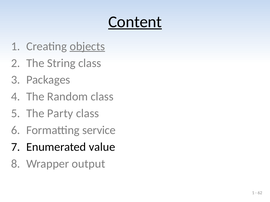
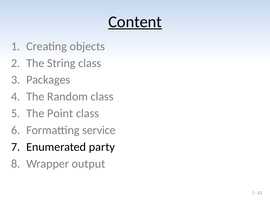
objects underline: present -> none (87, 46)
Party: Party -> Point (60, 114)
value: value -> party (102, 147)
